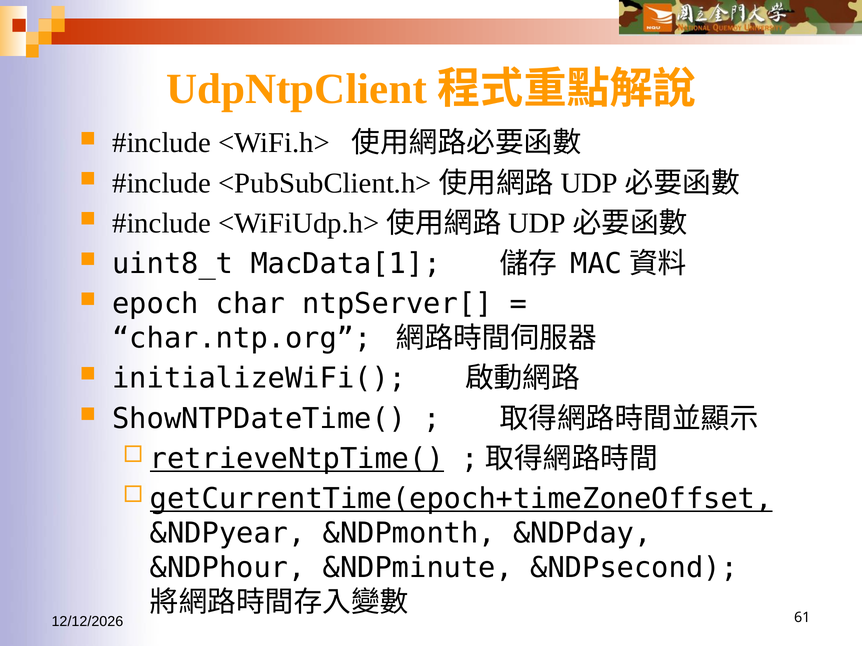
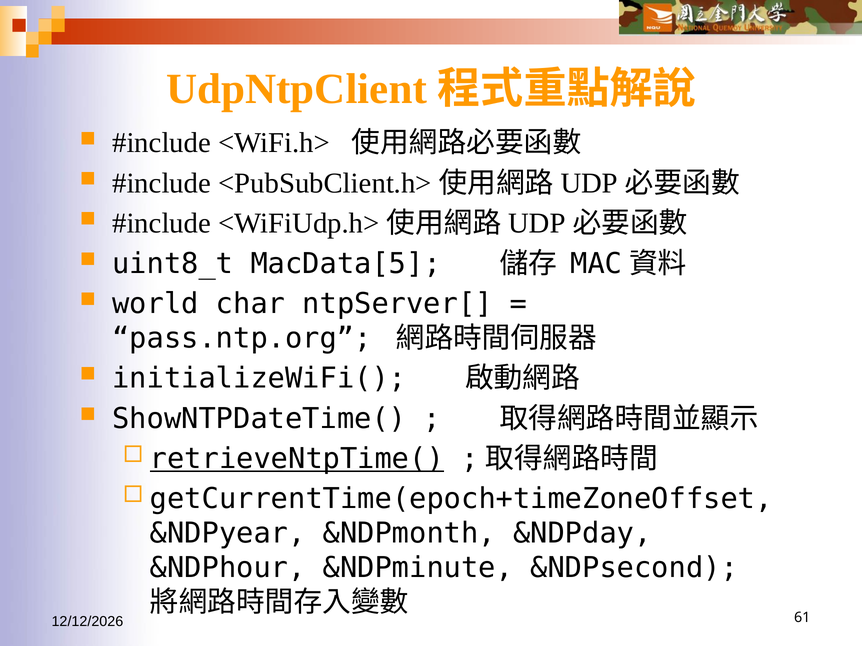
MacData[1: MacData[1 -> MacData[5 (346, 264)
epoch: epoch -> world (155, 304)
char.ntp.org: char.ntp.org -> pass.ntp.org (242, 338)
getCurrentTime(epoch+timeZoneOffset underline: present -> none (461, 499)
